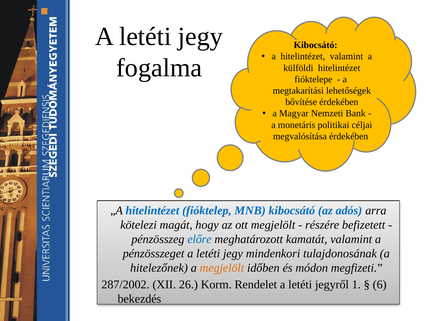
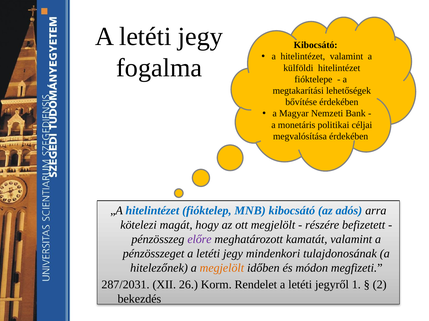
előre colour: blue -> purple (199, 240)
287/2002: 287/2002 -> 287/2031 (125, 285)
6: 6 -> 2 (380, 285)
